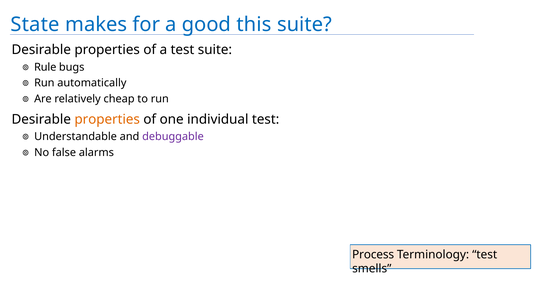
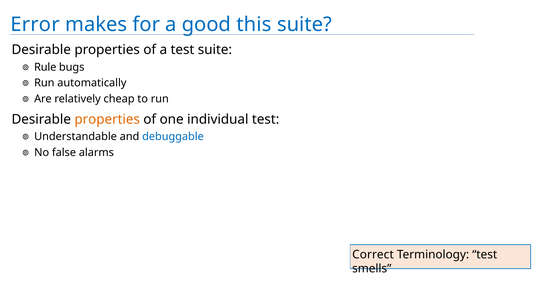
State: State -> Error (35, 24)
debuggable colour: purple -> blue (173, 136)
Process: Process -> Correct (373, 254)
